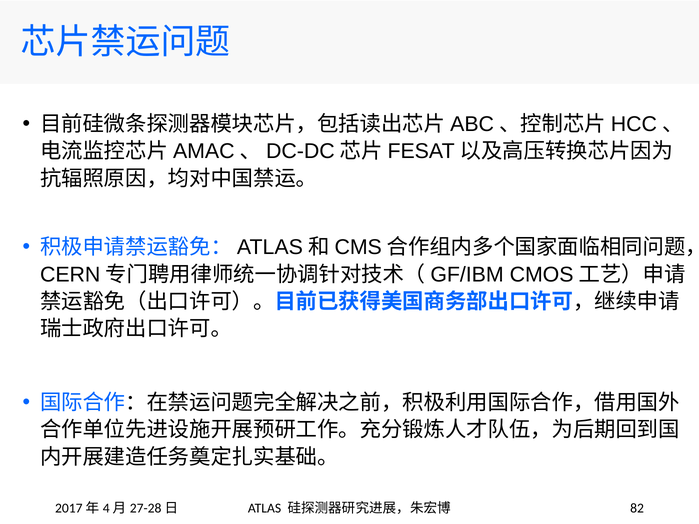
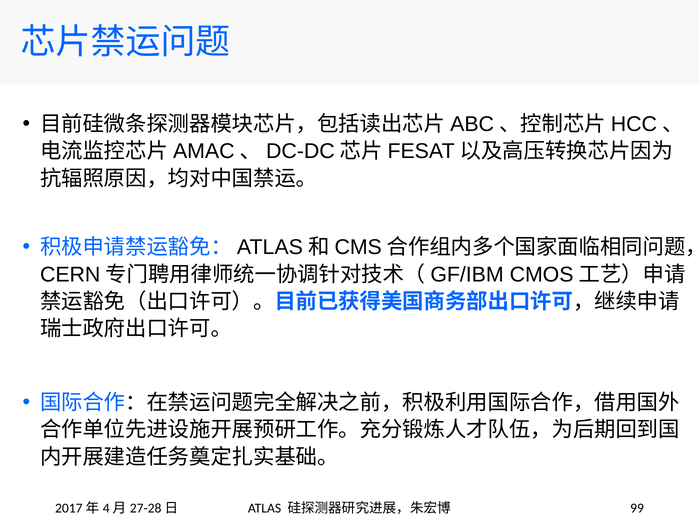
82: 82 -> 99 (637, 508)
